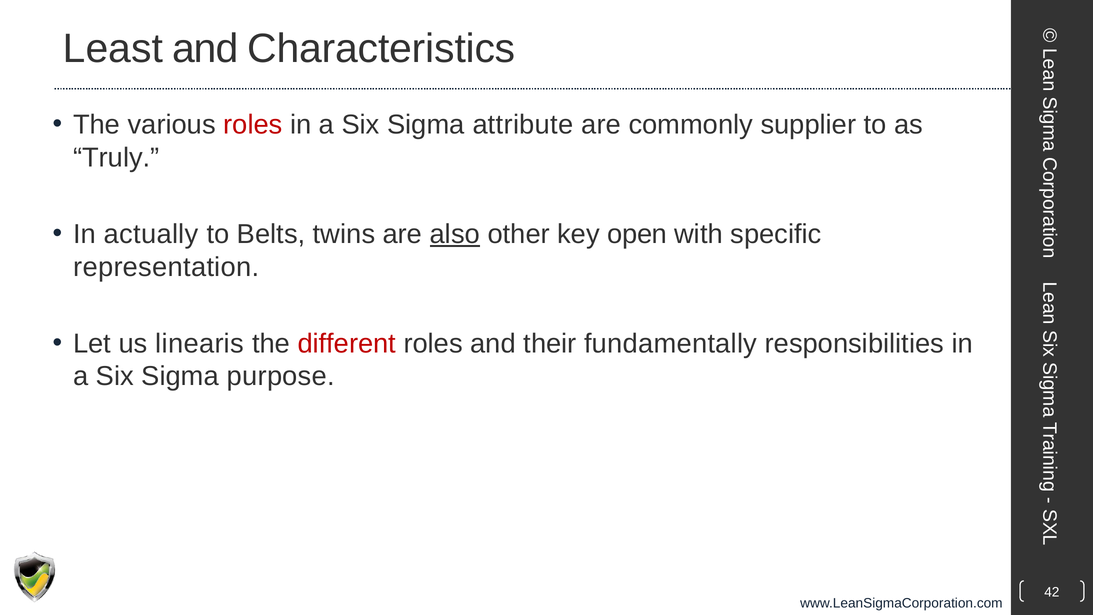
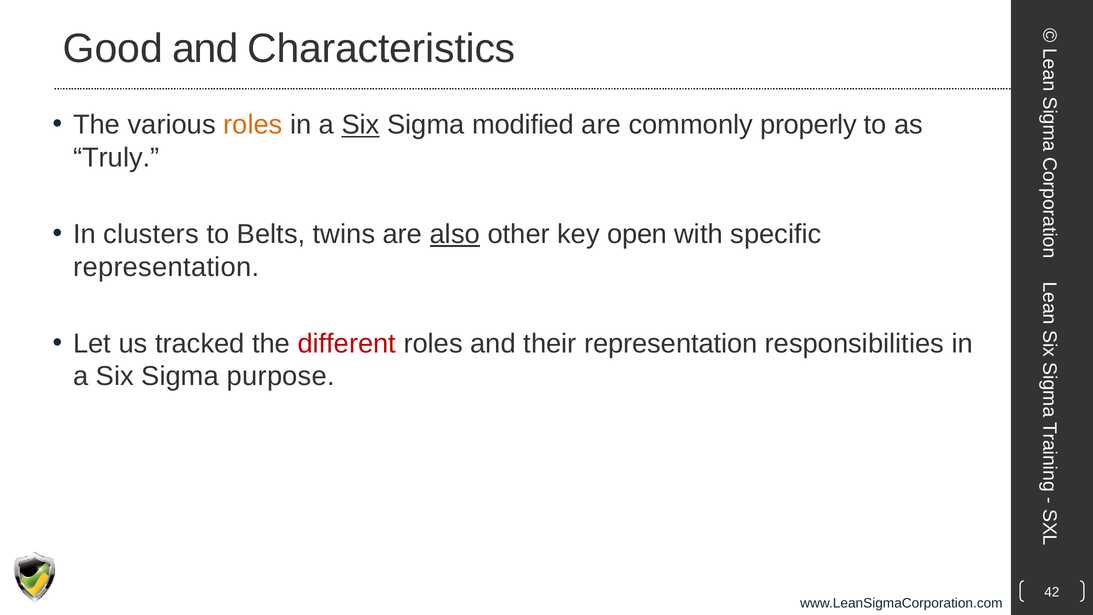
Least: Least -> Good (113, 49)
roles colour: red -> orange (253, 125)
Six underline: none -> present (361, 125)
attribute: attribute -> modified (523, 125)
supplier: supplier -> properly (809, 125)
actually: actually -> clusters (151, 234)
linearis: linearis -> tracked (200, 343)
their fundamentally: fundamentally -> representation (671, 343)
